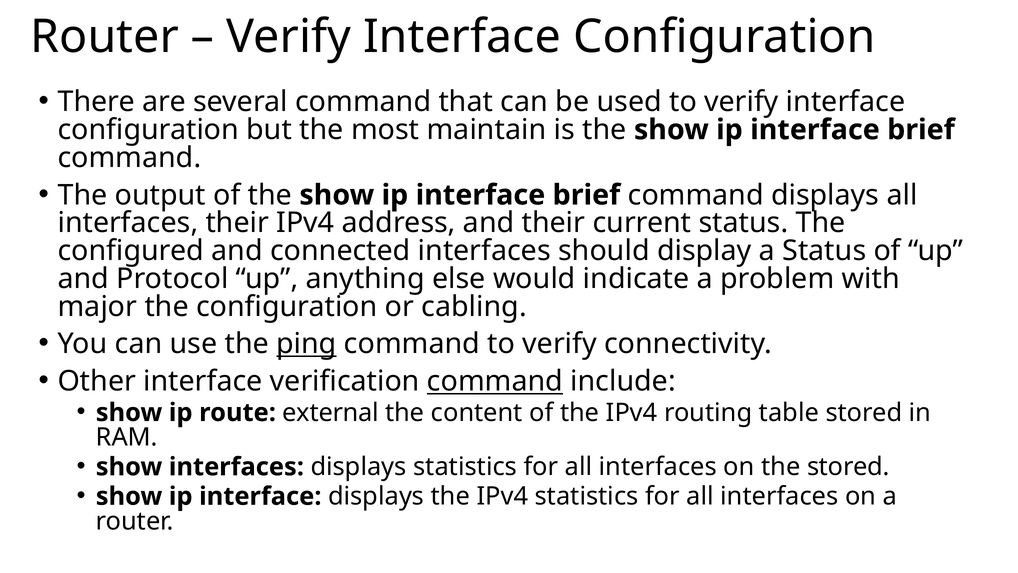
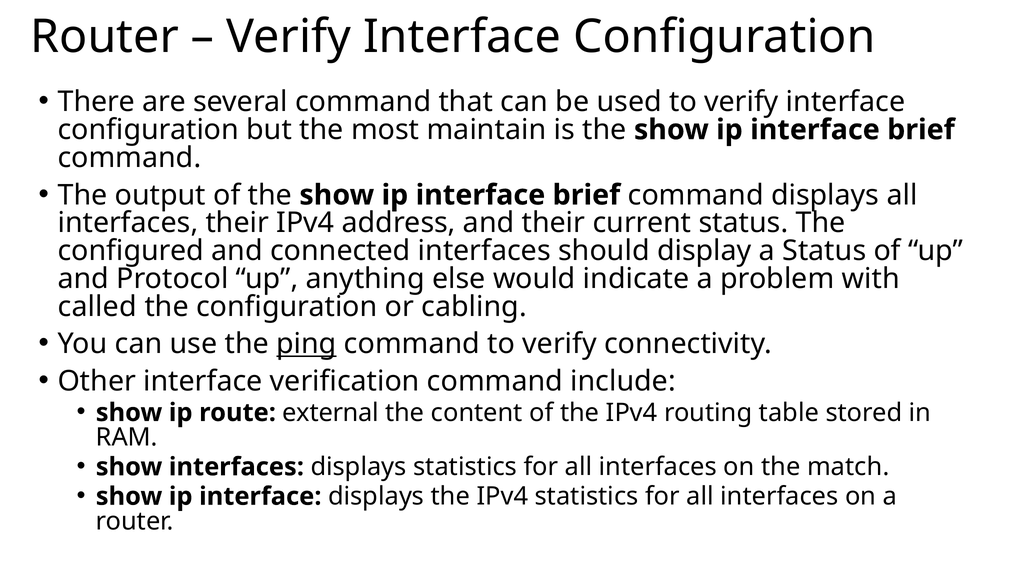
major: major -> called (97, 306)
command underline: present -> none (495, 381)
the stored: stored -> match (848, 467)
